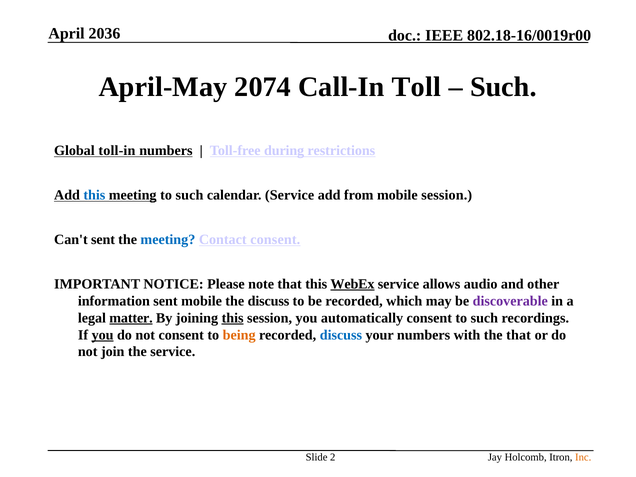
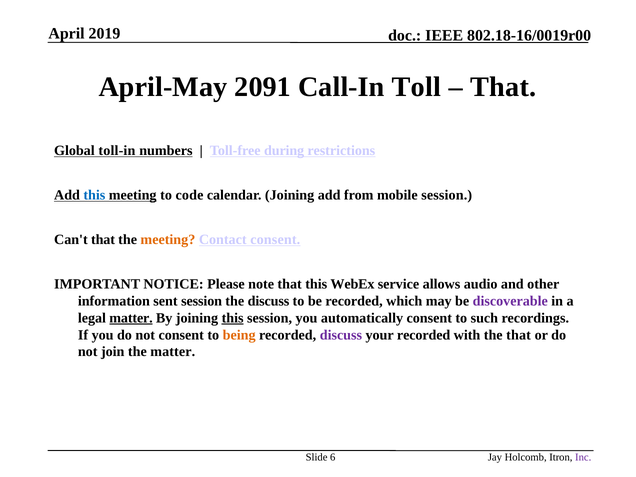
2036: 2036 -> 2019 (104, 34)
2074: 2074 -> 2091 (263, 87)
Such: Such -> That (503, 87)
meeting to such: such -> code (189, 195)
calendar Service: Service -> Joining (290, 195)
Can't sent: sent -> that (103, 239)
meeting colour: blue -> orange (168, 239)
WebEx underline: present -> none (352, 284)
sent mobile: mobile -> session (202, 301)
you underline: present -> none (103, 335)
discuss colour: blue -> purple (341, 335)
your numbers: numbers -> recorded (424, 335)
the service: service -> matter (173, 352)
2: 2 -> 6 (333, 457)
Inc colour: orange -> purple (583, 457)
